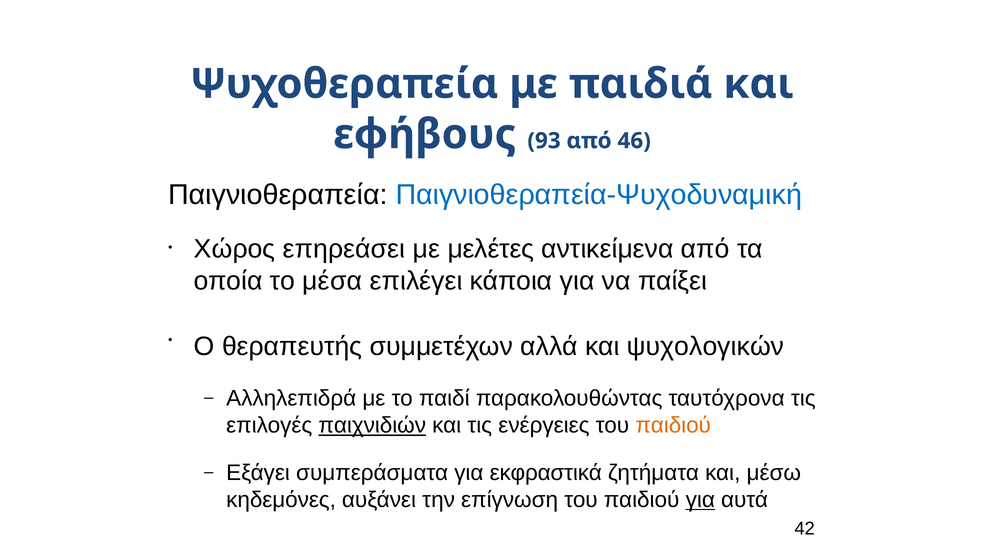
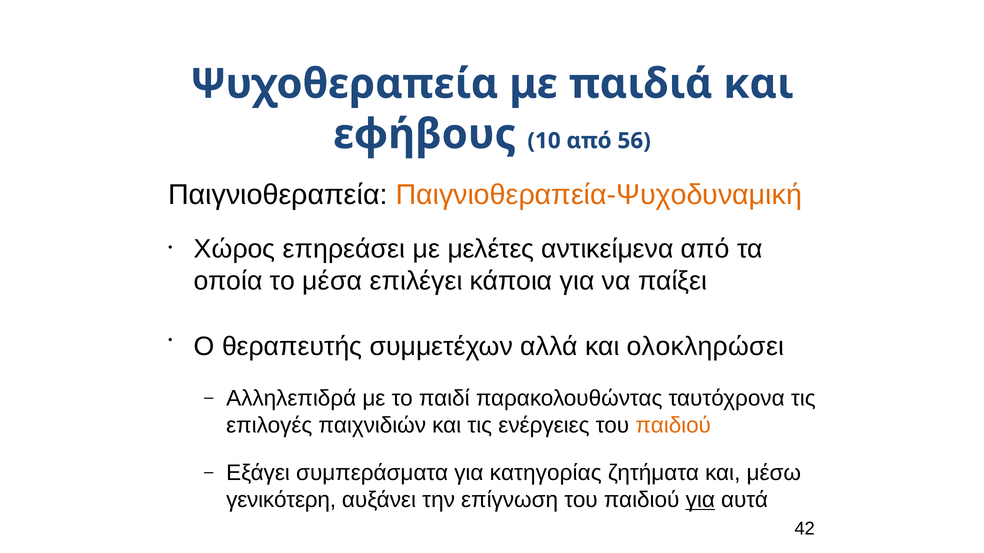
93: 93 -> 10 (544, 141)
46: 46 -> 56 (634, 141)
Παιγνιοθεραπεία-Ψυχοδυναμική colour: blue -> orange (599, 195)
ψυχολογικών: ψυχολογικών -> ολοκληρώσει (705, 347)
παιχνιδιών underline: present -> none (372, 426)
εκφραστικά: εκφραστικά -> κατηγορίας (546, 473)
κηδεμόνες: κηδεμόνες -> γενικότερη (281, 500)
